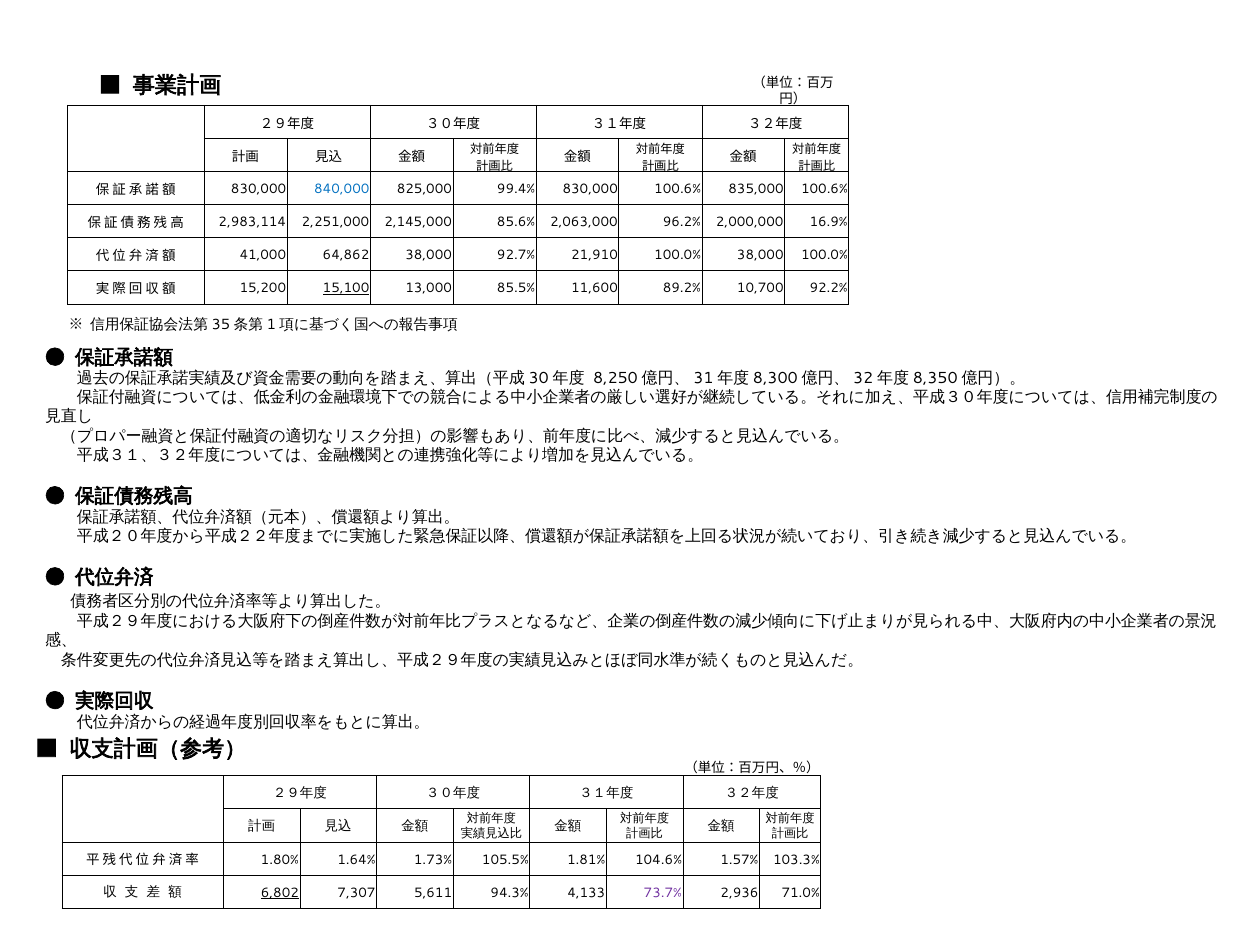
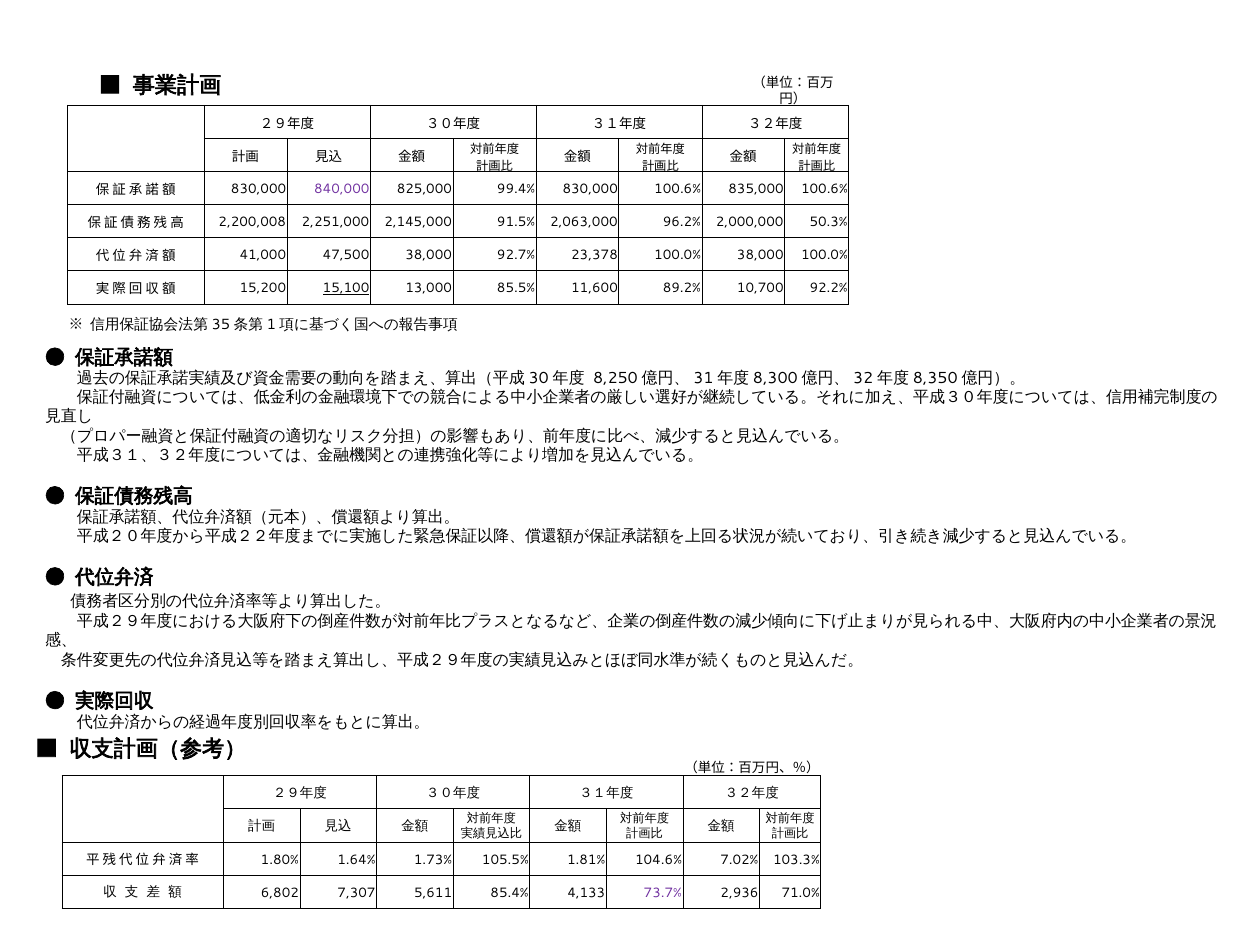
840,000 colour: blue -> purple (342, 189)
2,983,114: 2,983,114 -> 2,200,008 (252, 222)
85.6%: 85.6% -> 91.5% (516, 222)
16.9%: 16.9% -> 50.3% (829, 222)
64,862: 64,862 -> 47,500 (346, 255)
21,910: 21,910 -> 23,378 (594, 255)
1.57%: 1.57% -> 7.02% (739, 860)
6,802 underline: present -> none (280, 893)
94.3%: 94.3% -> 85.4% (510, 893)
